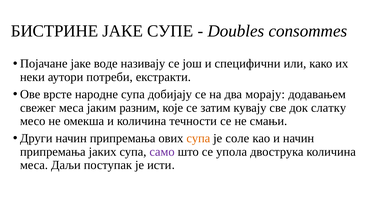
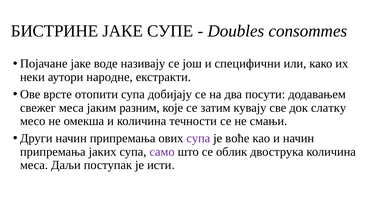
потреби: потреби -> народне (110, 77)
народне: народне -> отопити (96, 94)
морају: морају -> посути (265, 94)
супа colour: orange -> purple (198, 138)
соле: соле -> воће (237, 138)
упола: упола -> облик (232, 152)
